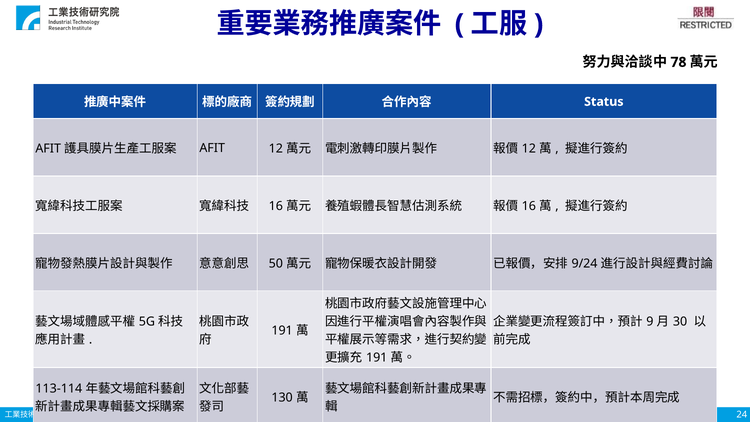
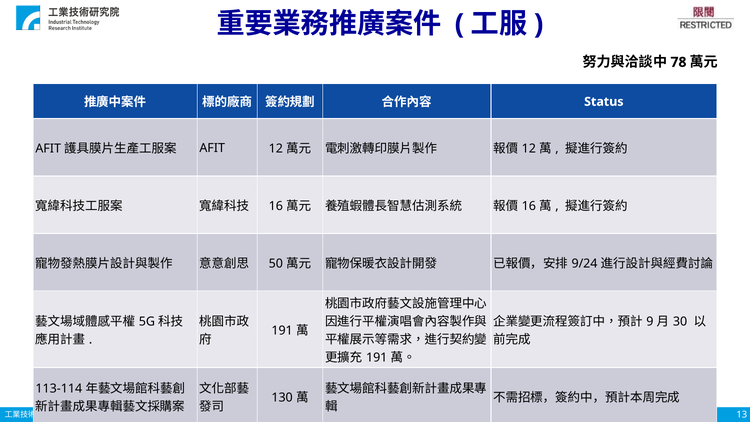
24: 24 -> 13 (742, 414)
